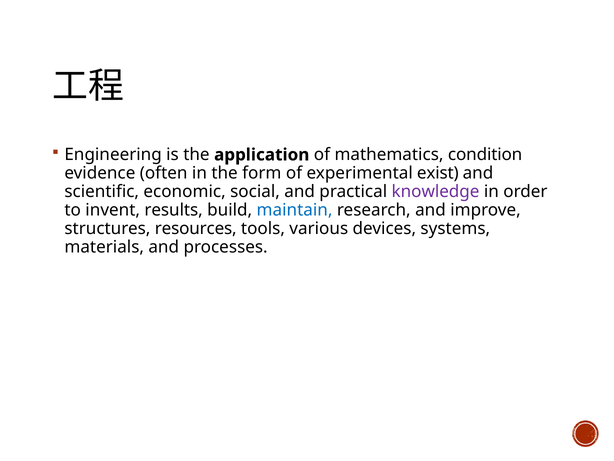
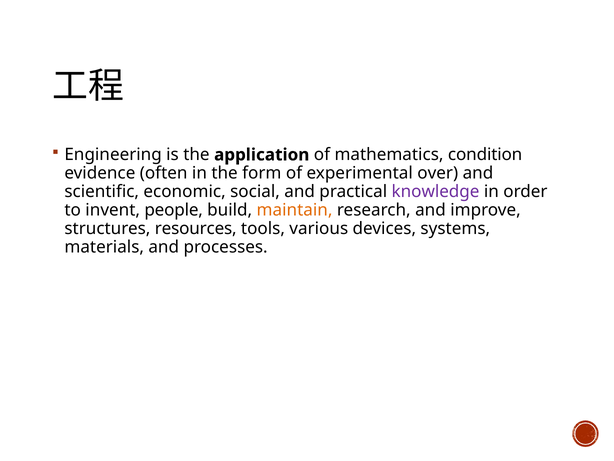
exist: exist -> over (438, 173)
results: results -> people (174, 210)
maintain colour: blue -> orange (295, 210)
